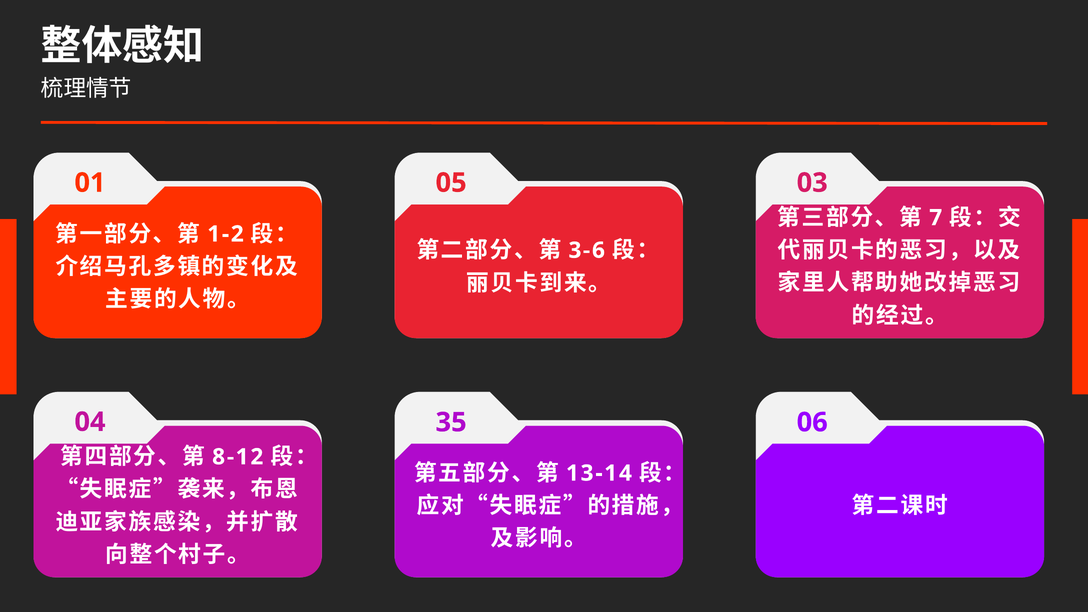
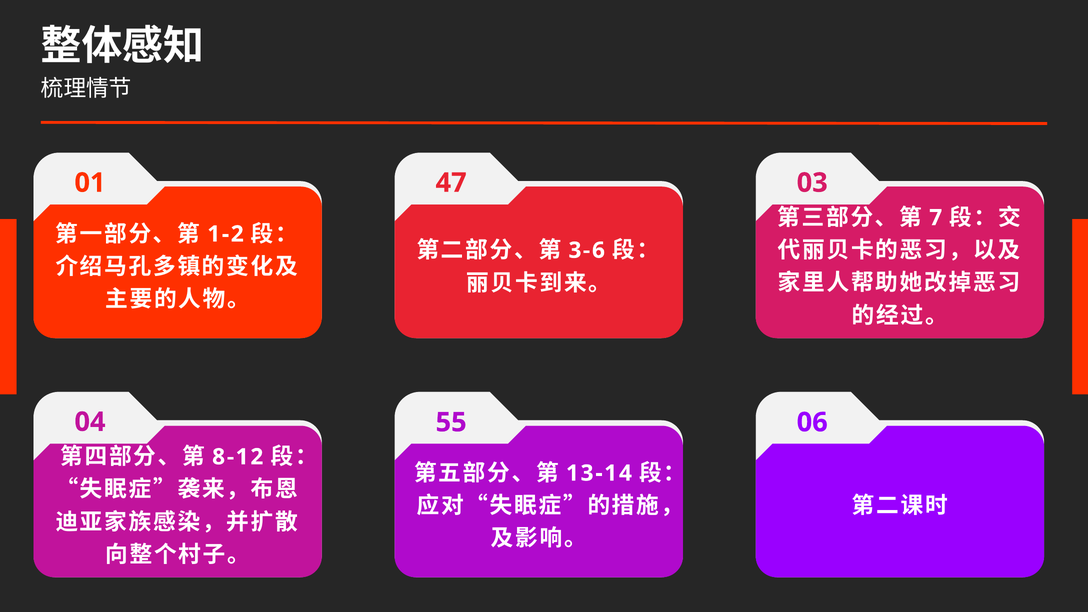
05: 05 -> 47 (451, 183)
35: 35 -> 55 (451, 422)
